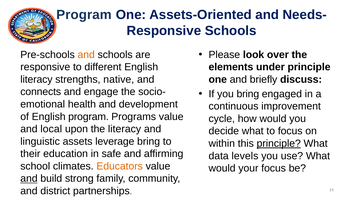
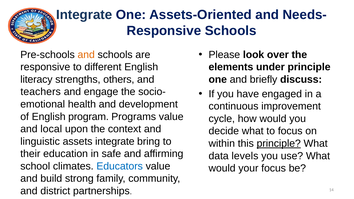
Program: Program -> Integrate (84, 15)
native: native -> others (119, 80)
connects: connects -> teachers (41, 92)
you bring: bring -> have (248, 94)
the literacy: literacy -> context (125, 129)
assets leverage: leverage -> integrate (115, 141)
Educators colour: orange -> blue (120, 166)
and underline: present -> none (29, 179)
